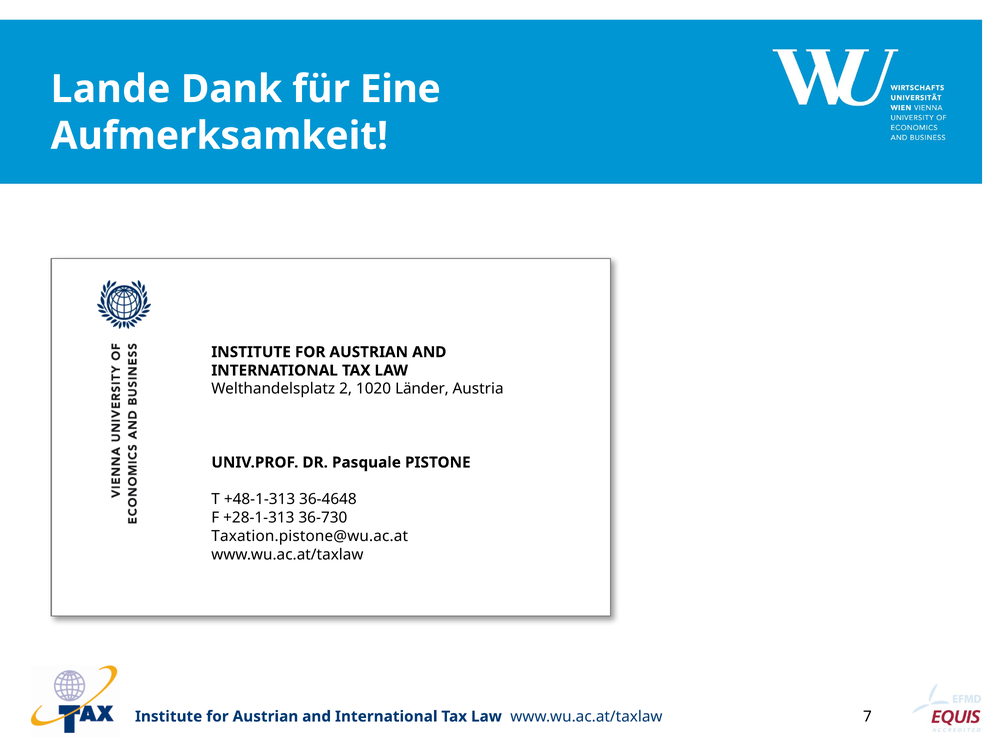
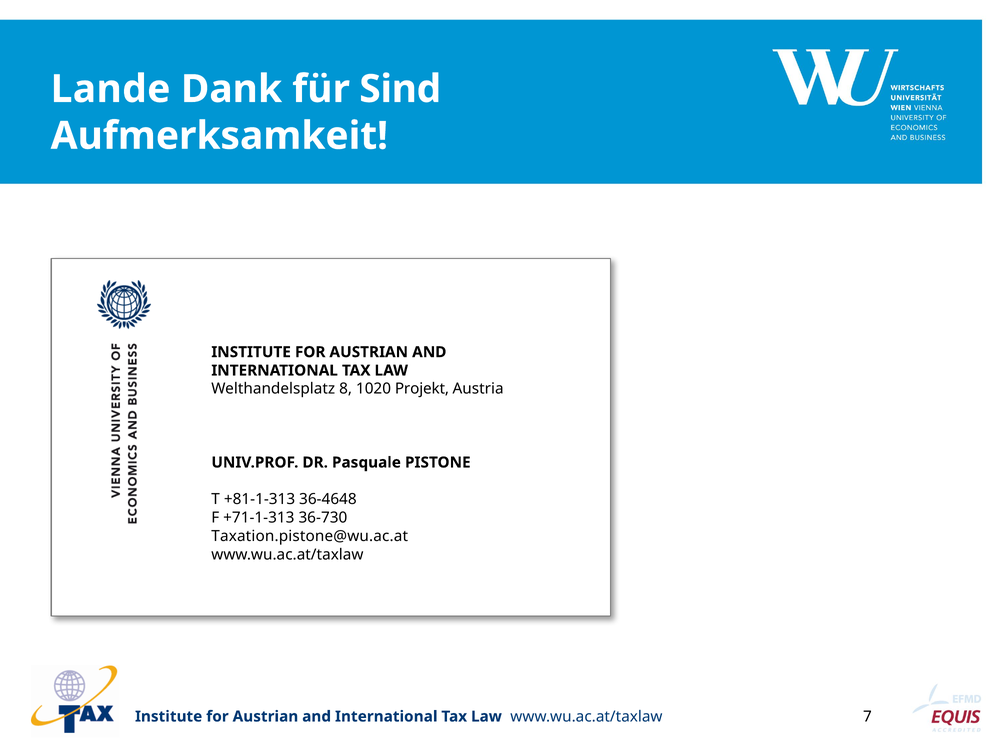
Eine: Eine -> Sind (400, 89)
2: 2 -> 8 (346, 389)
Länder: Länder -> Projekt (422, 389)
+48-1-313: +48-1-313 -> +81-1-313 (260, 499)
+28-1-313: +28-1-313 -> +71-1-313 (259, 517)
